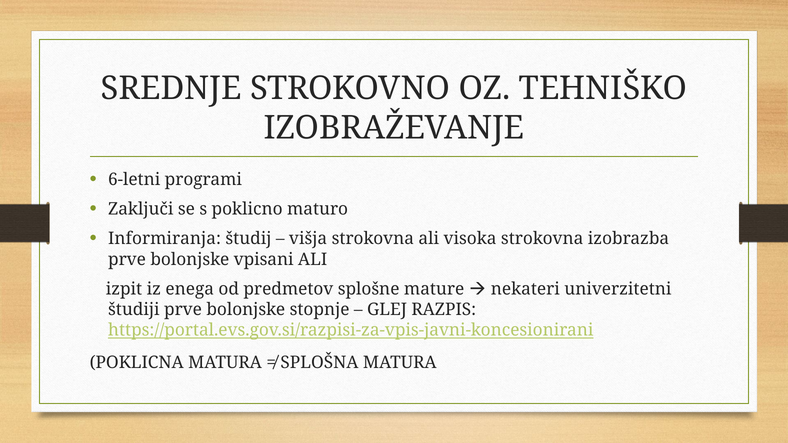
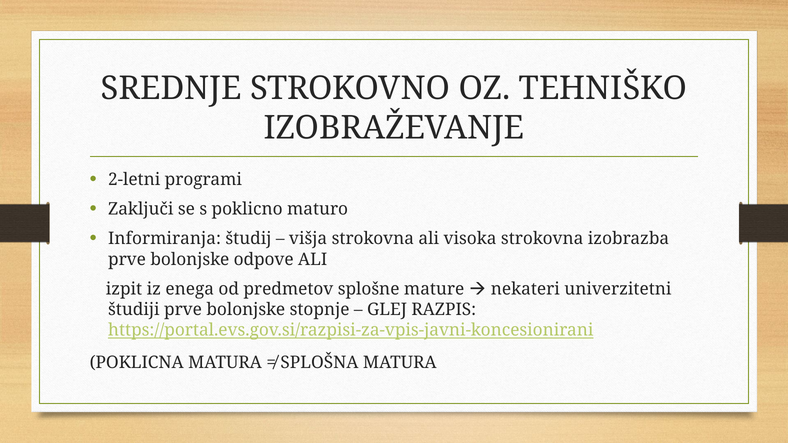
6-letni: 6-letni -> 2-letni (134, 180)
vpisani: vpisani -> odpove (264, 260)
